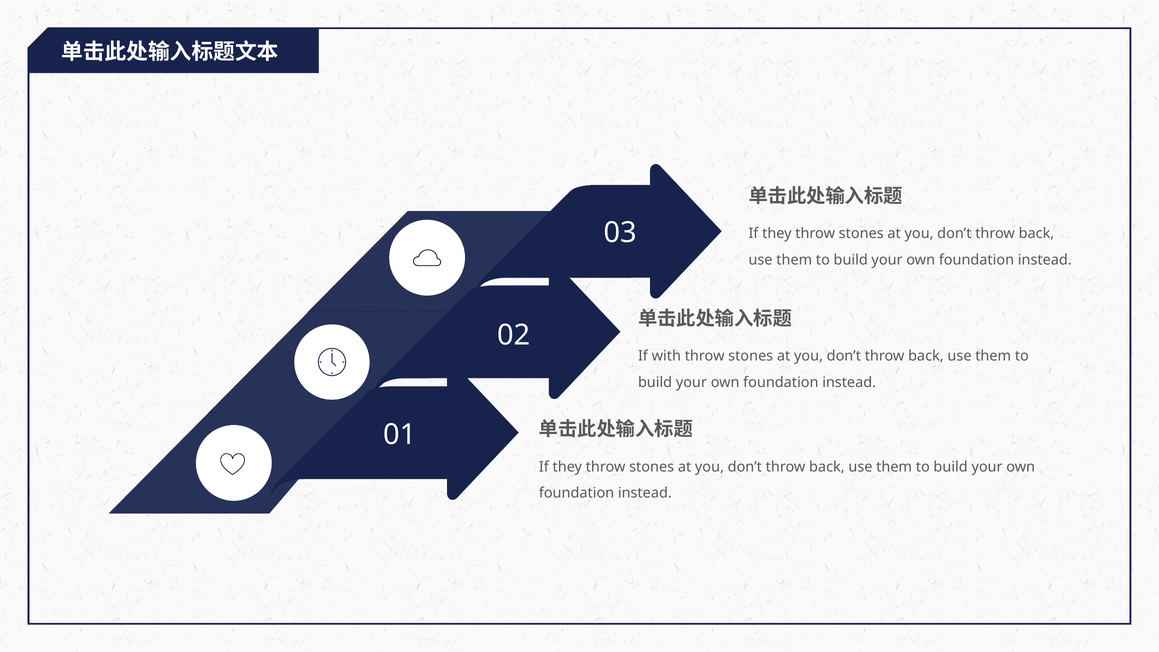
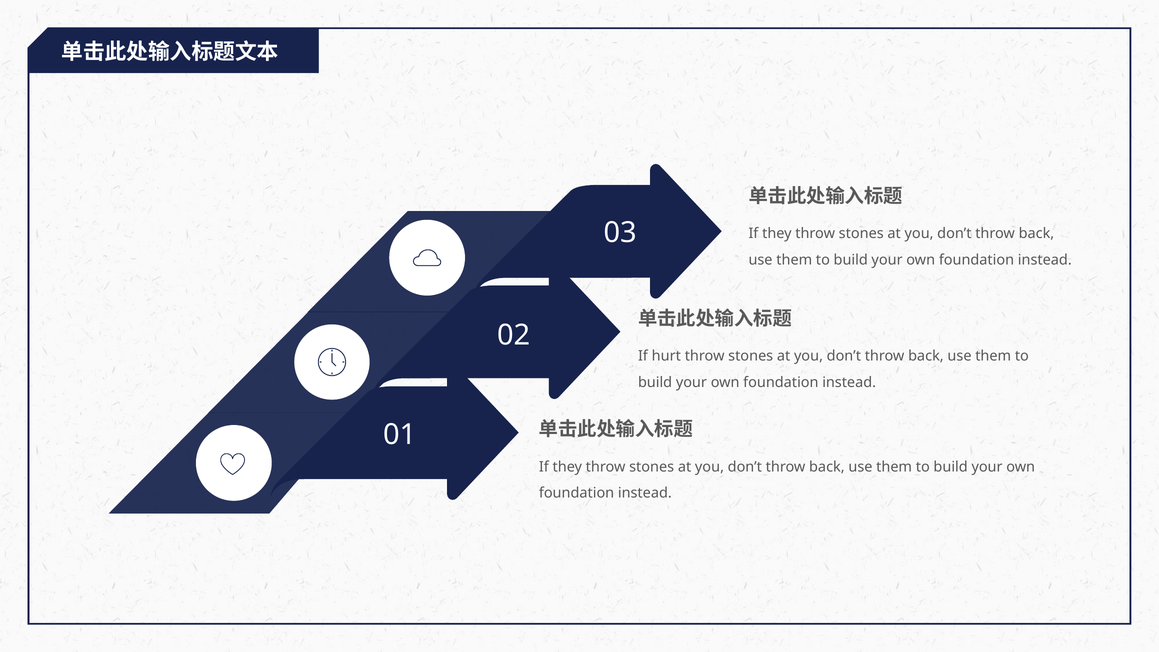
with: with -> hurt (666, 356)
